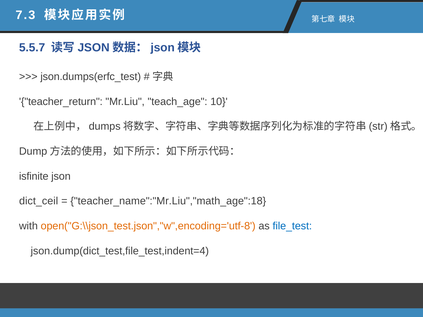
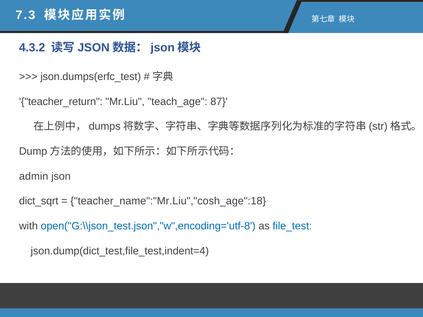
5.5.7: 5.5.7 -> 4.3.2 (32, 48)
10: 10 -> 87 (219, 102)
isfinite: isfinite -> admin (34, 176)
dict_ceil: dict_ceil -> dict_sqrt (39, 201)
teacher_name":"Mr.Liu","math_age":18: teacher_name":"Mr.Liu","math_age":18 -> teacher_name":"Mr.Liu","cosh_age":18 (168, 201)
open("G:\\json_test.json","w",encoding='utf-8 colour: orange -> blue (148, 226)
